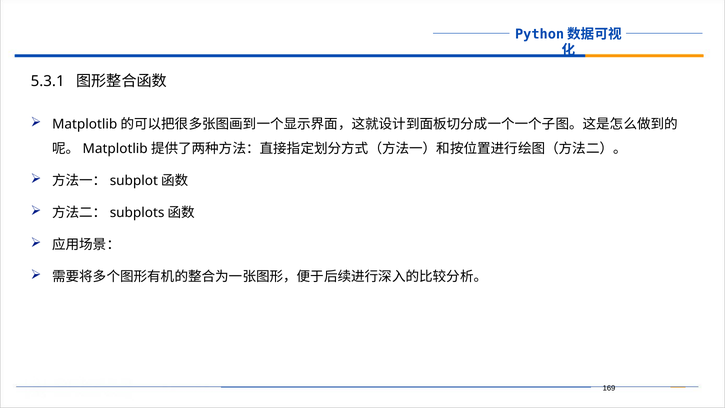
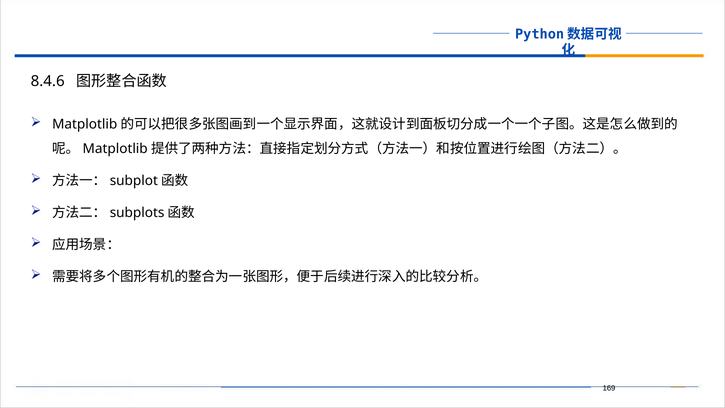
5.3.1: 5.3.1 -> 8.4.6 (48, 81)
